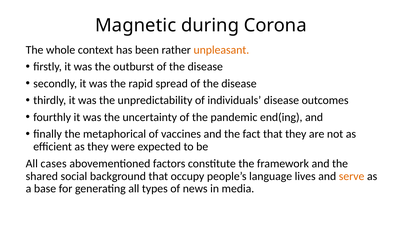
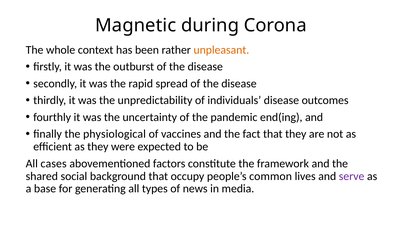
metaphorical: metaphorical -> physiological (115, 134)
language: language -> common (271, 176)
serve colour: orange -> purple (352, 176)
